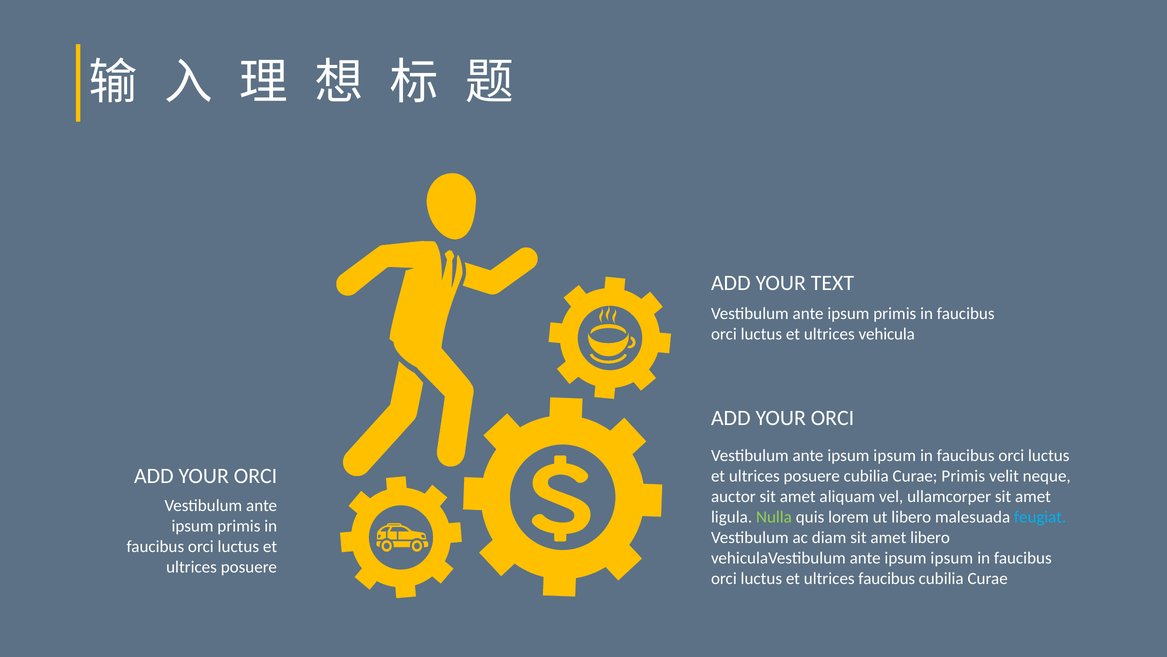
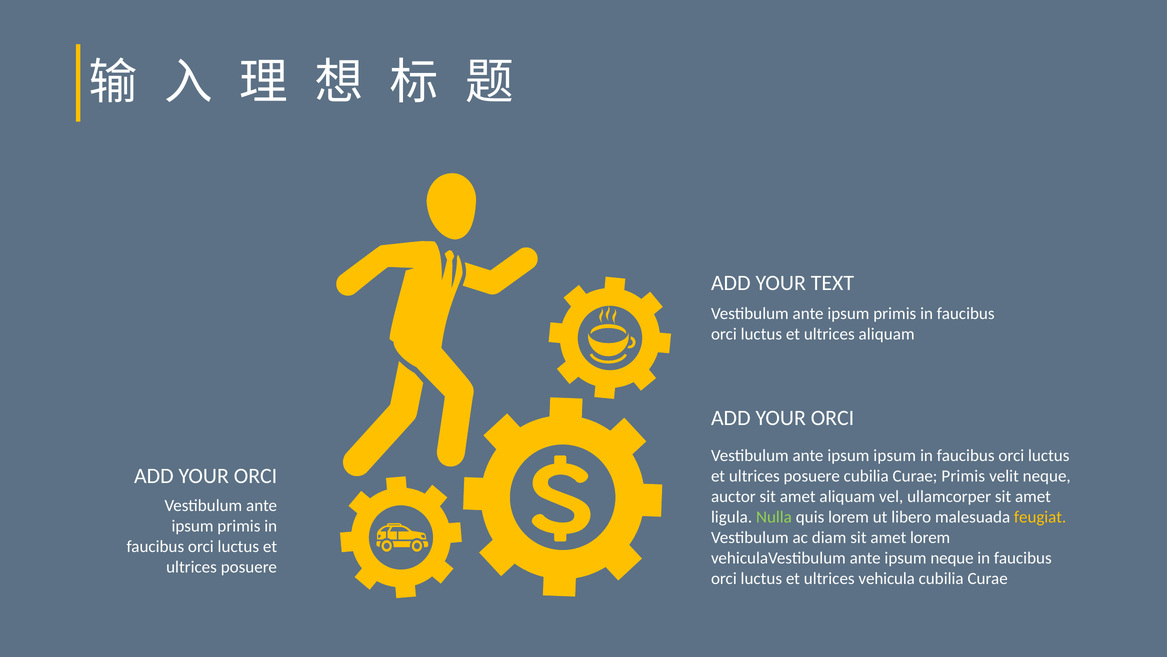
ultrices vehicula: vehicula -> aliquam (887, 334)
feugiat colour: light blue -> yellow (1040, 517)
amet libero: libero -> lorem (930, 537)
vehiculaVestibulum ante ipsum ipsum: ipsum -> neque (952, 557)
ultrices faucibus: faucibus -> vehicula (887, 578)
